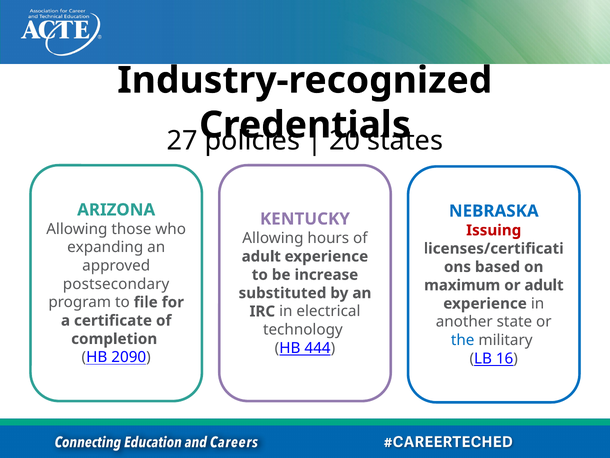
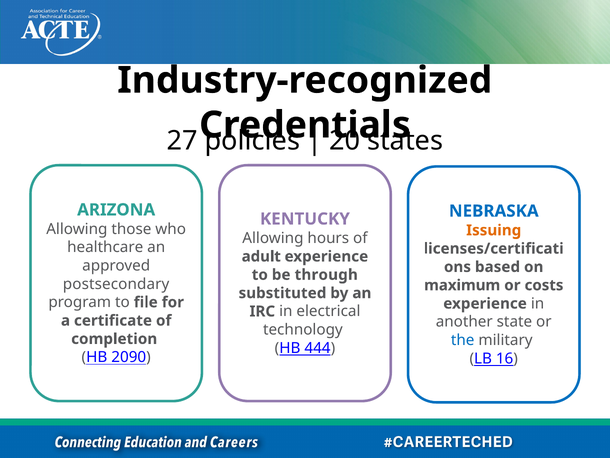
Issuing colour: red -> orange (494, 230)
expanding: expanding -> healthcare (105, 247)
increase: increase -> through (326, 275)
or adult: adult -> costs (544, 285)
